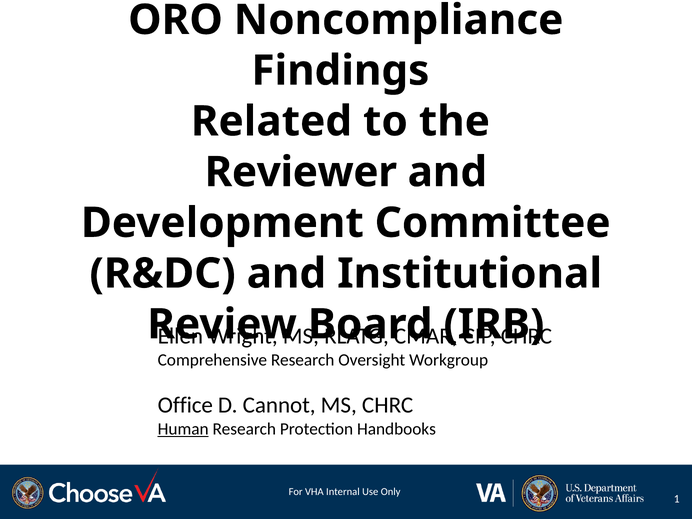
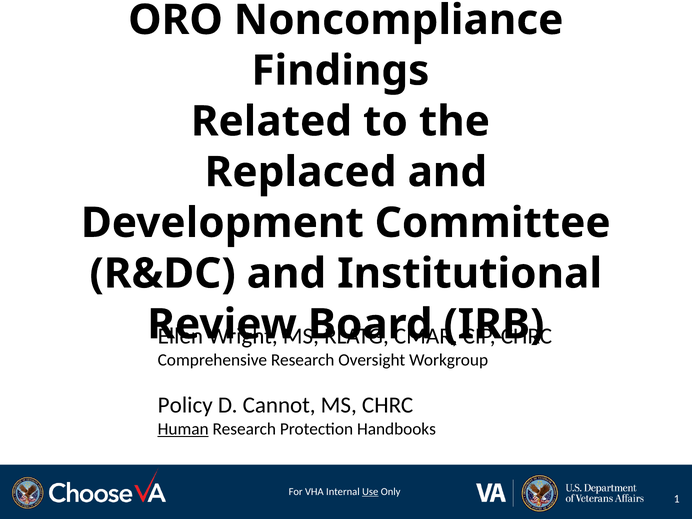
Reviewer: Reviewer -> Replaced (301, 172)
Office: Office -> Policy (185, 405)
Use underline: none -> present (370, 492)
